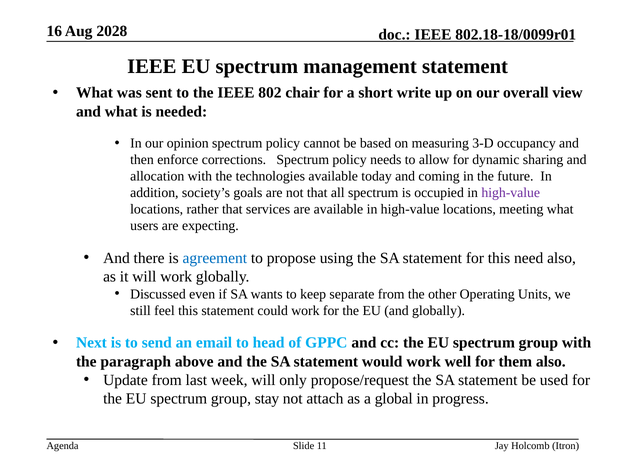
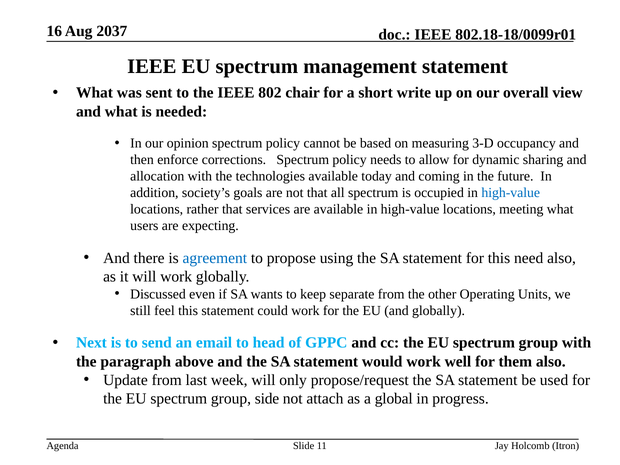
2028: 2028 -> 2037 (112, 31)
high-value colour: purple -> blue (511, 193)
stay: stay -> side (267, 399)
